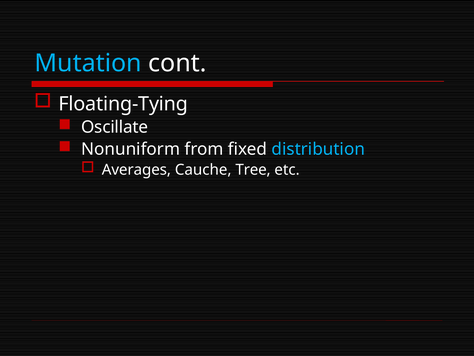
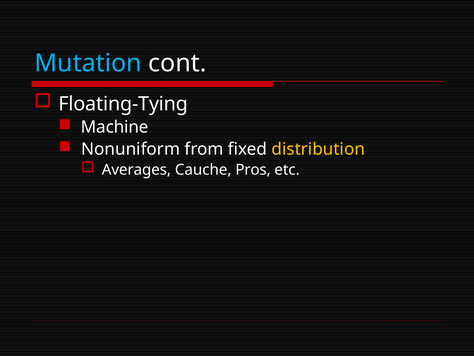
Oscillate: Oscillate -> Machine (115, 127)
distribution colour: light blue -> yellow (318, 149)
Tree: Tree -> Pros (253, 169)
